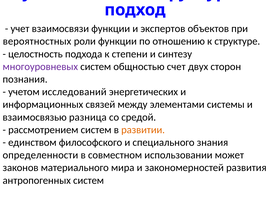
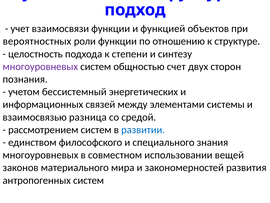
экспертов: экспертов -> функцией (163, 29)
исследований: исследований -> бессистемный (74, 92)
развитии colour: orange -> blue (143, 129)
определенности: определенности -> многоуровневых (40, 155)
может: может -> вещей (229, 155)
